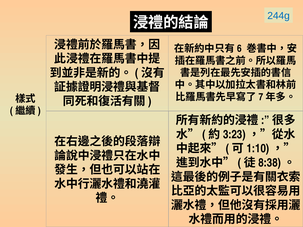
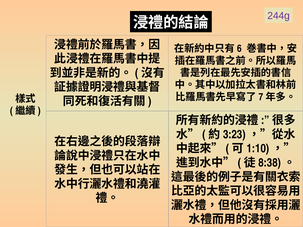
244g colour: blue -> purple (279, 16)
